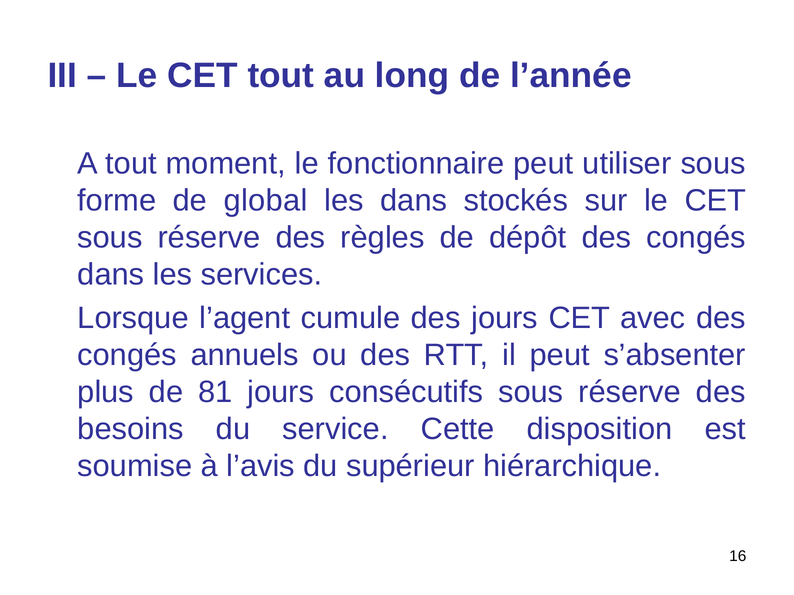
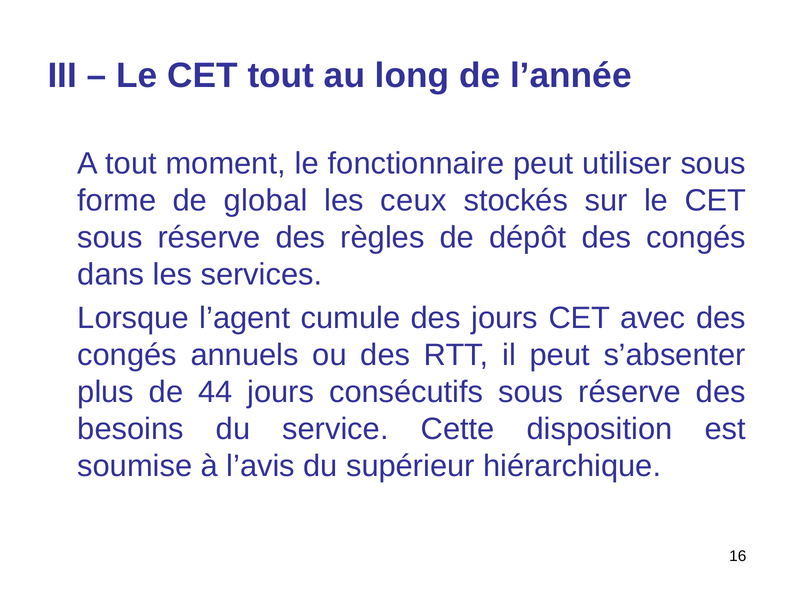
les dans: dans -> ceux (413, 201)
81: 81 -> 44 (215, 392)
